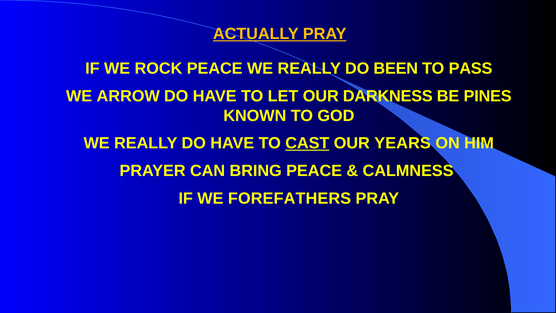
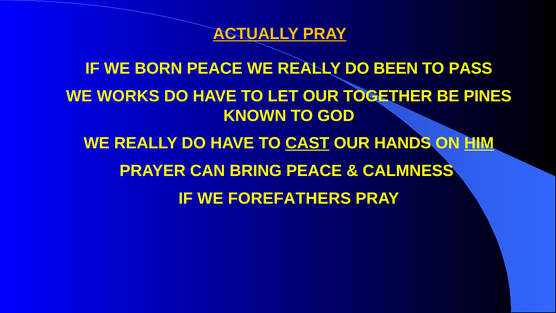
ROCK: ROCK -> BORN (158, 69)
ARROW: ARROW -> WORKS (128, 96)
DARKNESS: DARKNESS -> TOGETHER (388, 96)
YEARS: YEARS -> HANDS (403, 143)
HIM underline: none -> present (479, 143)
